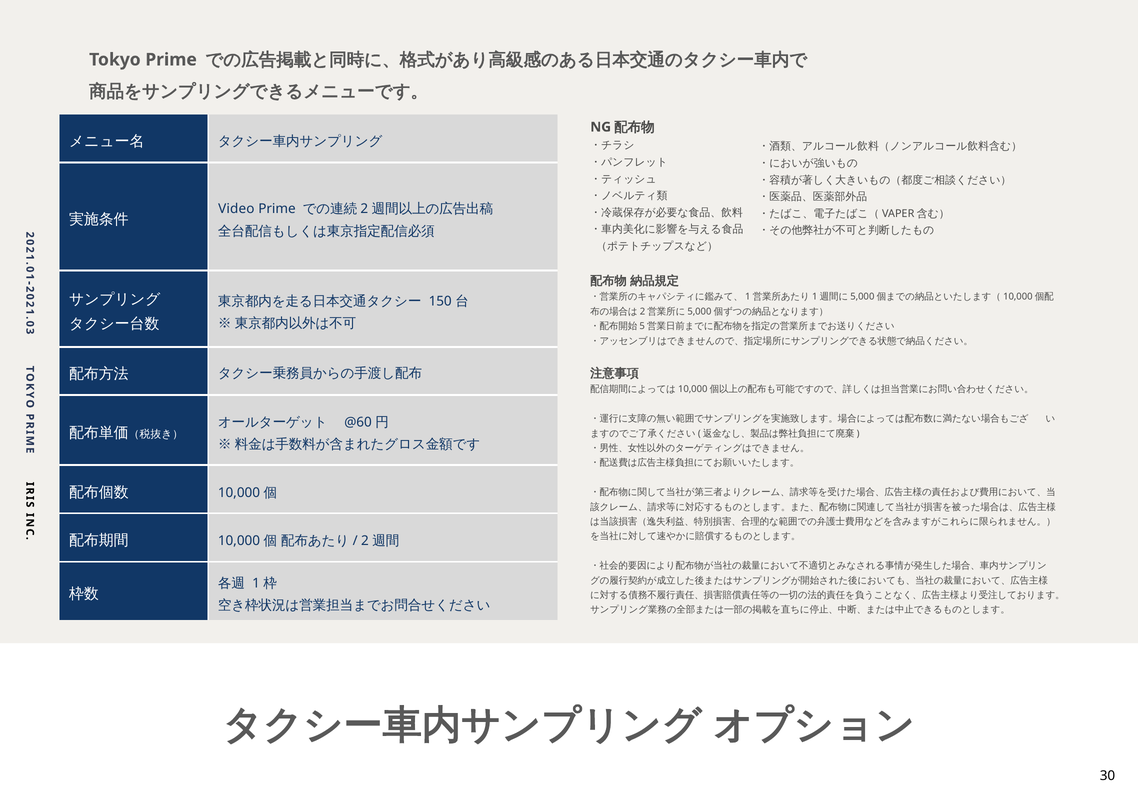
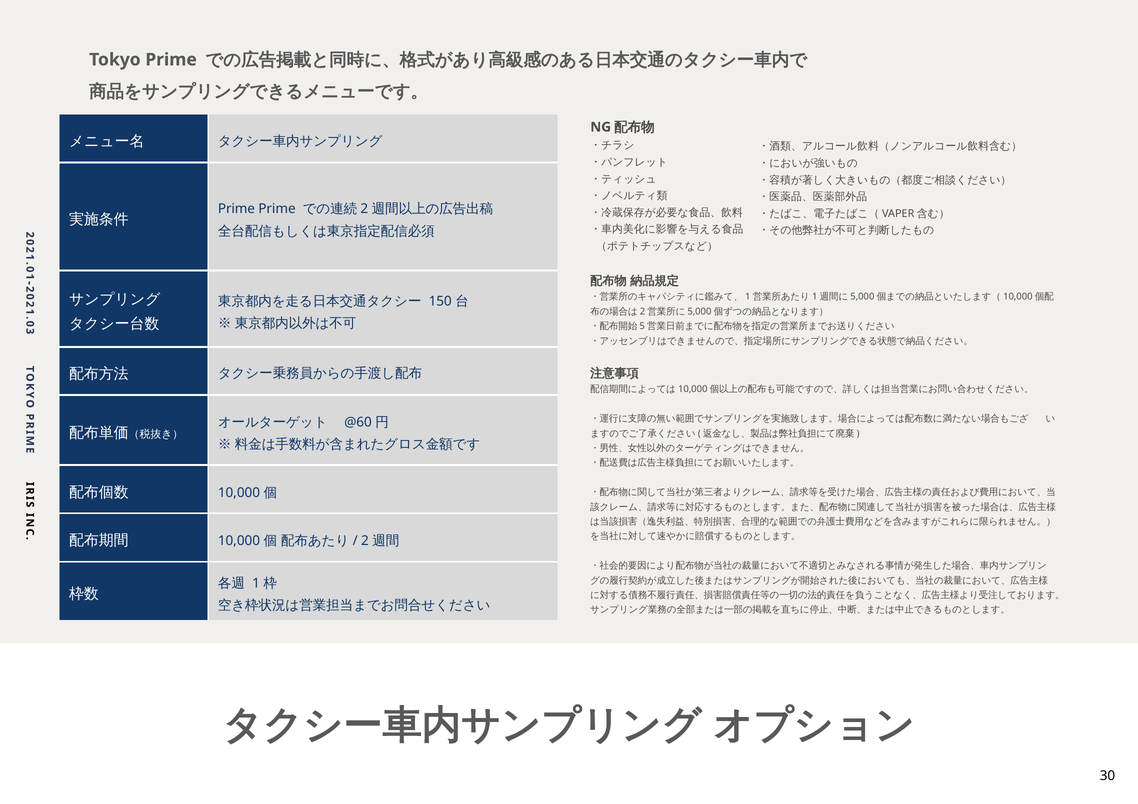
Video: Video -> Prime (236, 209)
